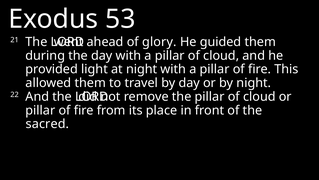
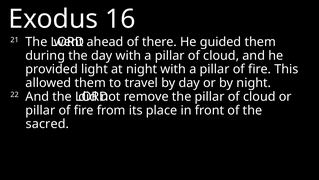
53: 53 -> 16 (120, 19)
glory: glory -> there (159, 42)
